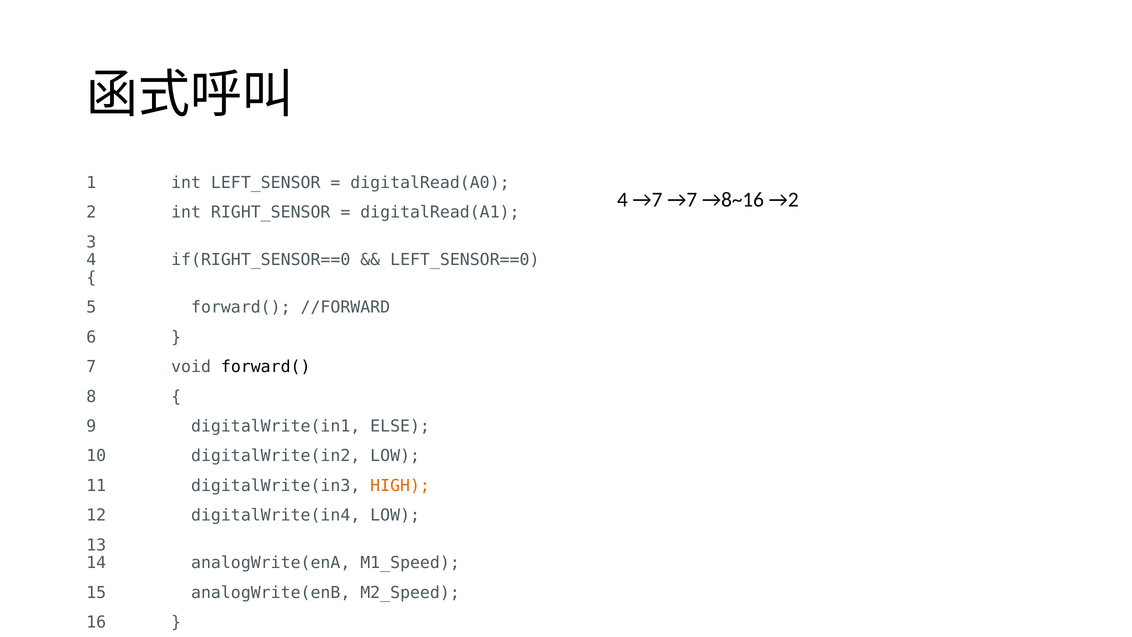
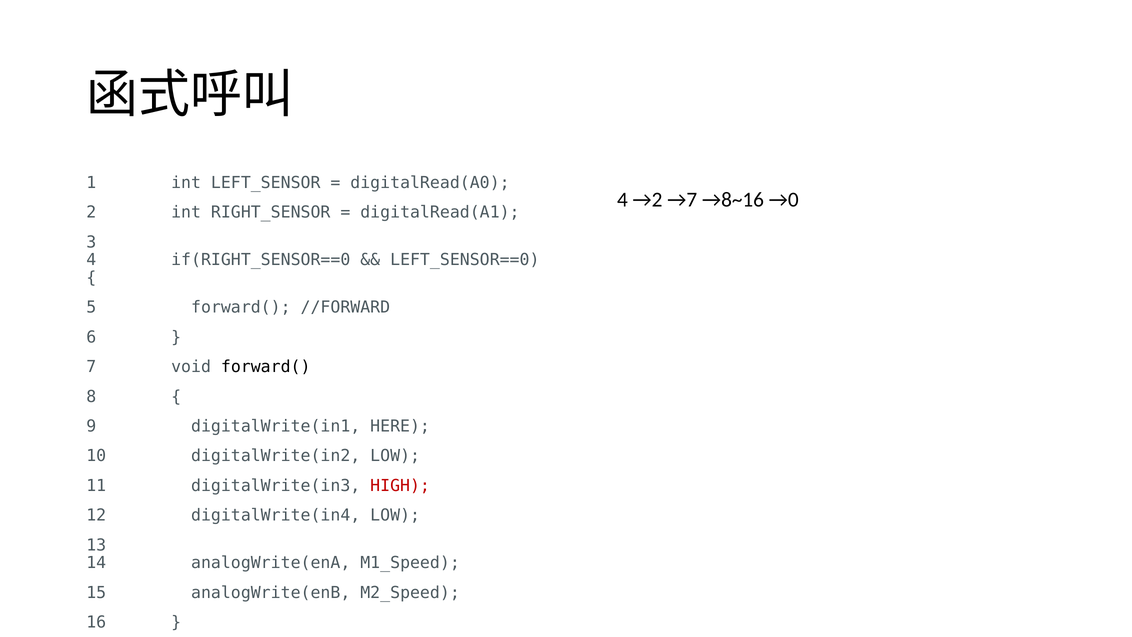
4 →7: →7 -> →2 (647, 200)
→2: →2 -> →0 (784, 200)
ELSE: ELSE -> HERE (400, 426)
HIGH colour: orange -> red (400, 485)
